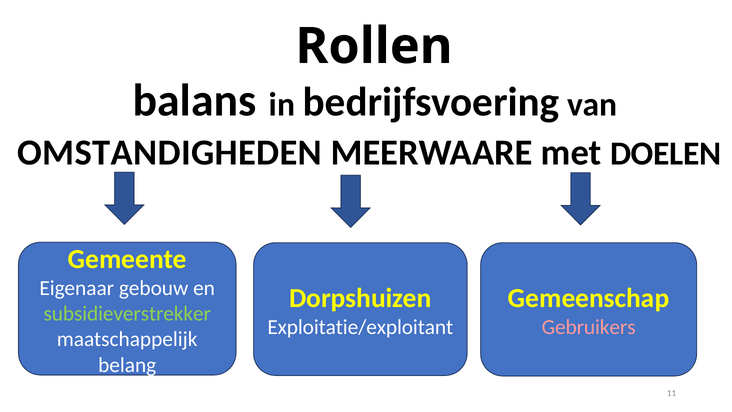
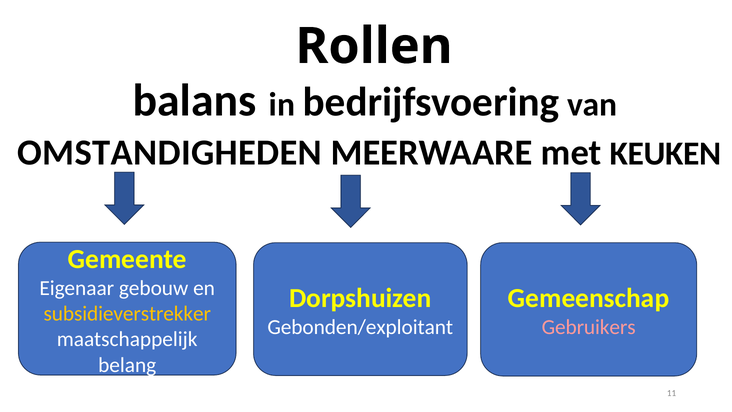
DOELEN: DOELEN -> KEUKEN (666, 154)
subsidieverstrekker colour: light green -> yellow (127, 314)
Exploitatie/exploitant: Exploitatie/exploitant -> Gebonden/exploitant (360, 327)
